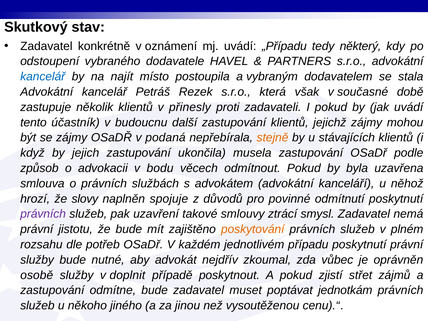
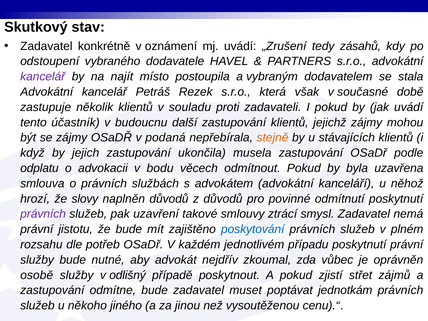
„Případu: „Případu -> „Zrušení (284, 46)
některý: některý -> zásahů (360, 46)
kancelář colour: blue -> purple (43, 77)
přinesly: přinesly -> souladu (190, 107)
způsob: způsob -> odplatu (39, 168)
naplněn spojuje: spojuje -> důvodů (169, 199)
poskytování colour: orange -> blue (253, 229)
doplnit: doplnit -> odlišný (128, 275)
